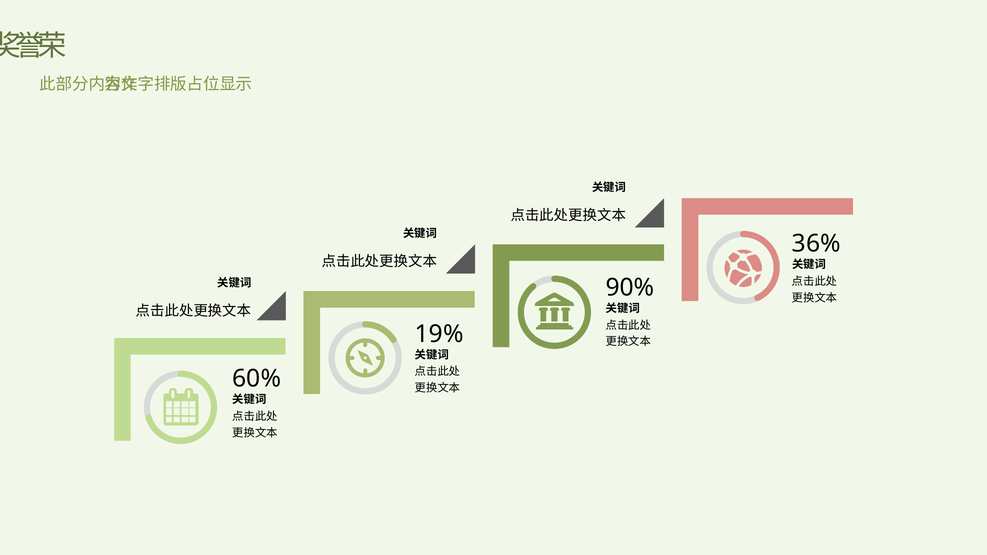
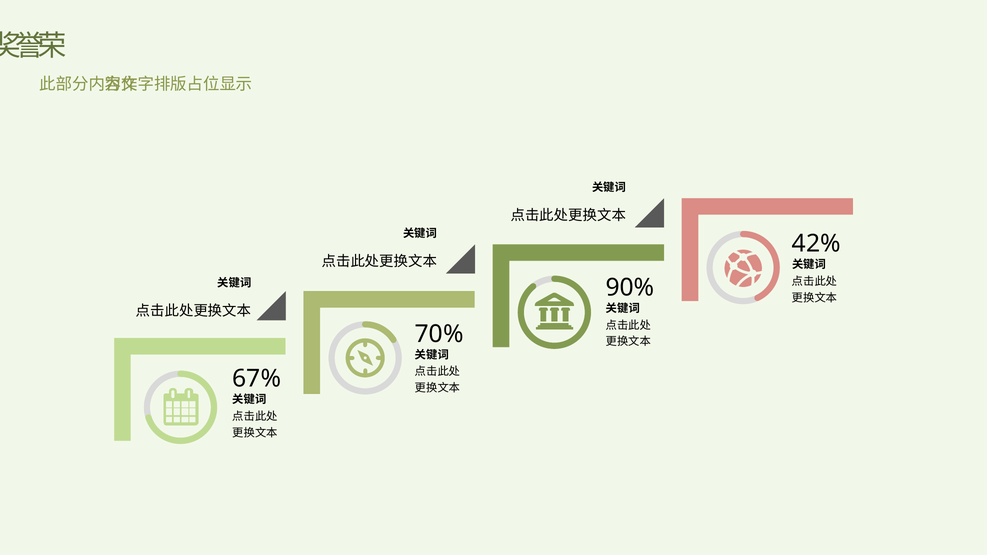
36%: 36% -> 42% (816, 244)
19%: 19% -> 70% (439, 334)
60%: 60% -> 67% (257, 379)
